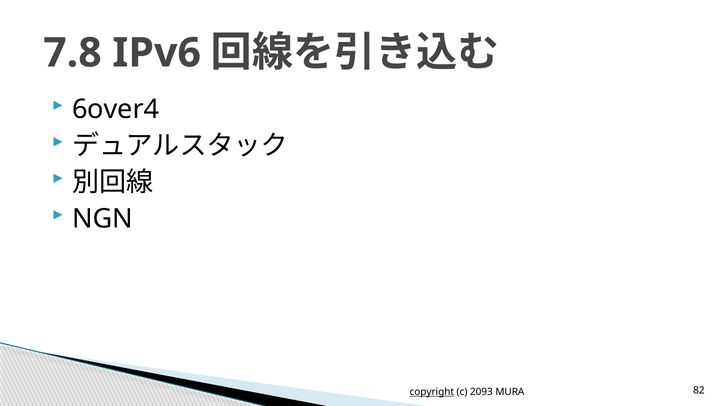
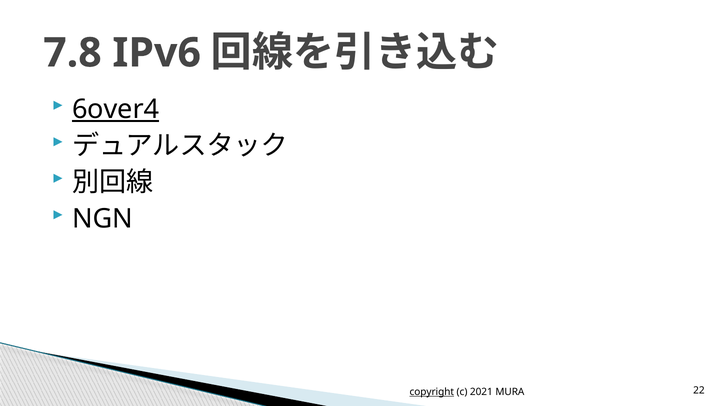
6over4 underline: none -> present (116, 109)
2093: 2093 -> 2021 (481, 392)
82: 82 -> 22 (699, 391)
